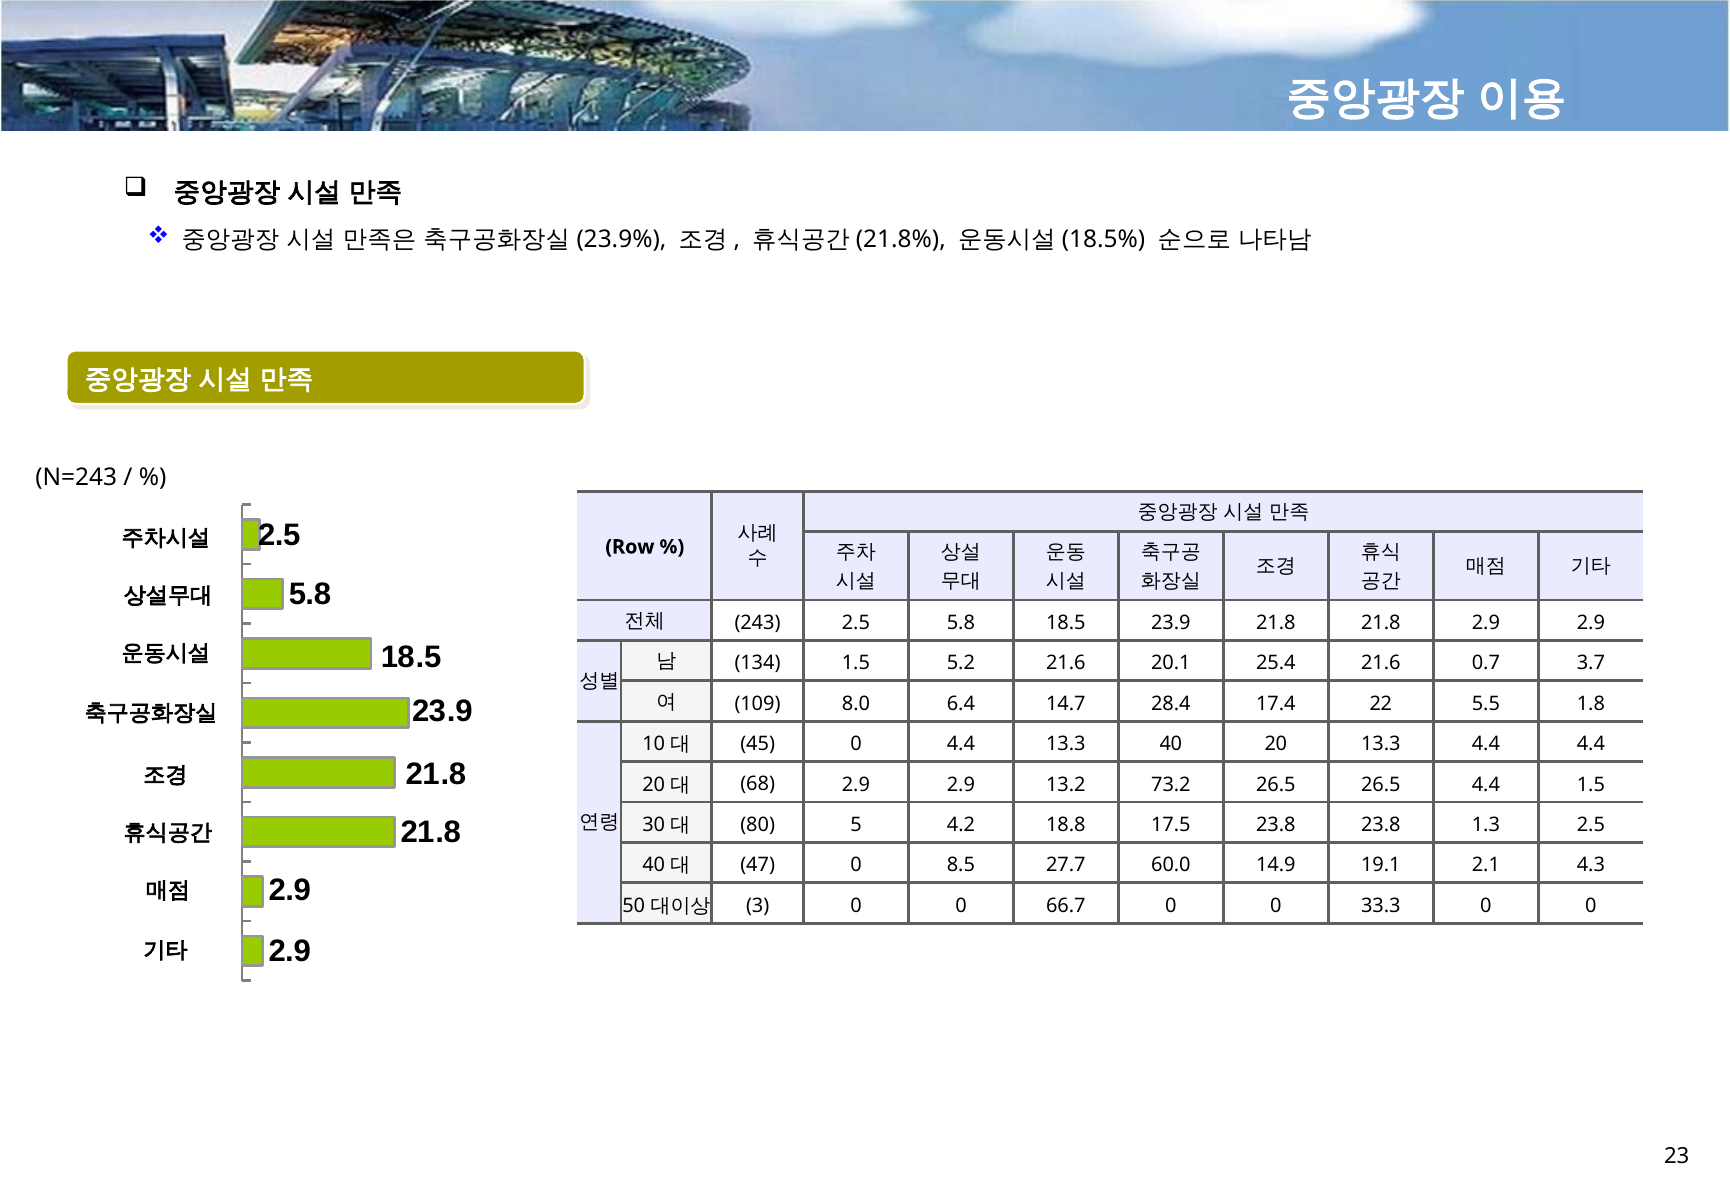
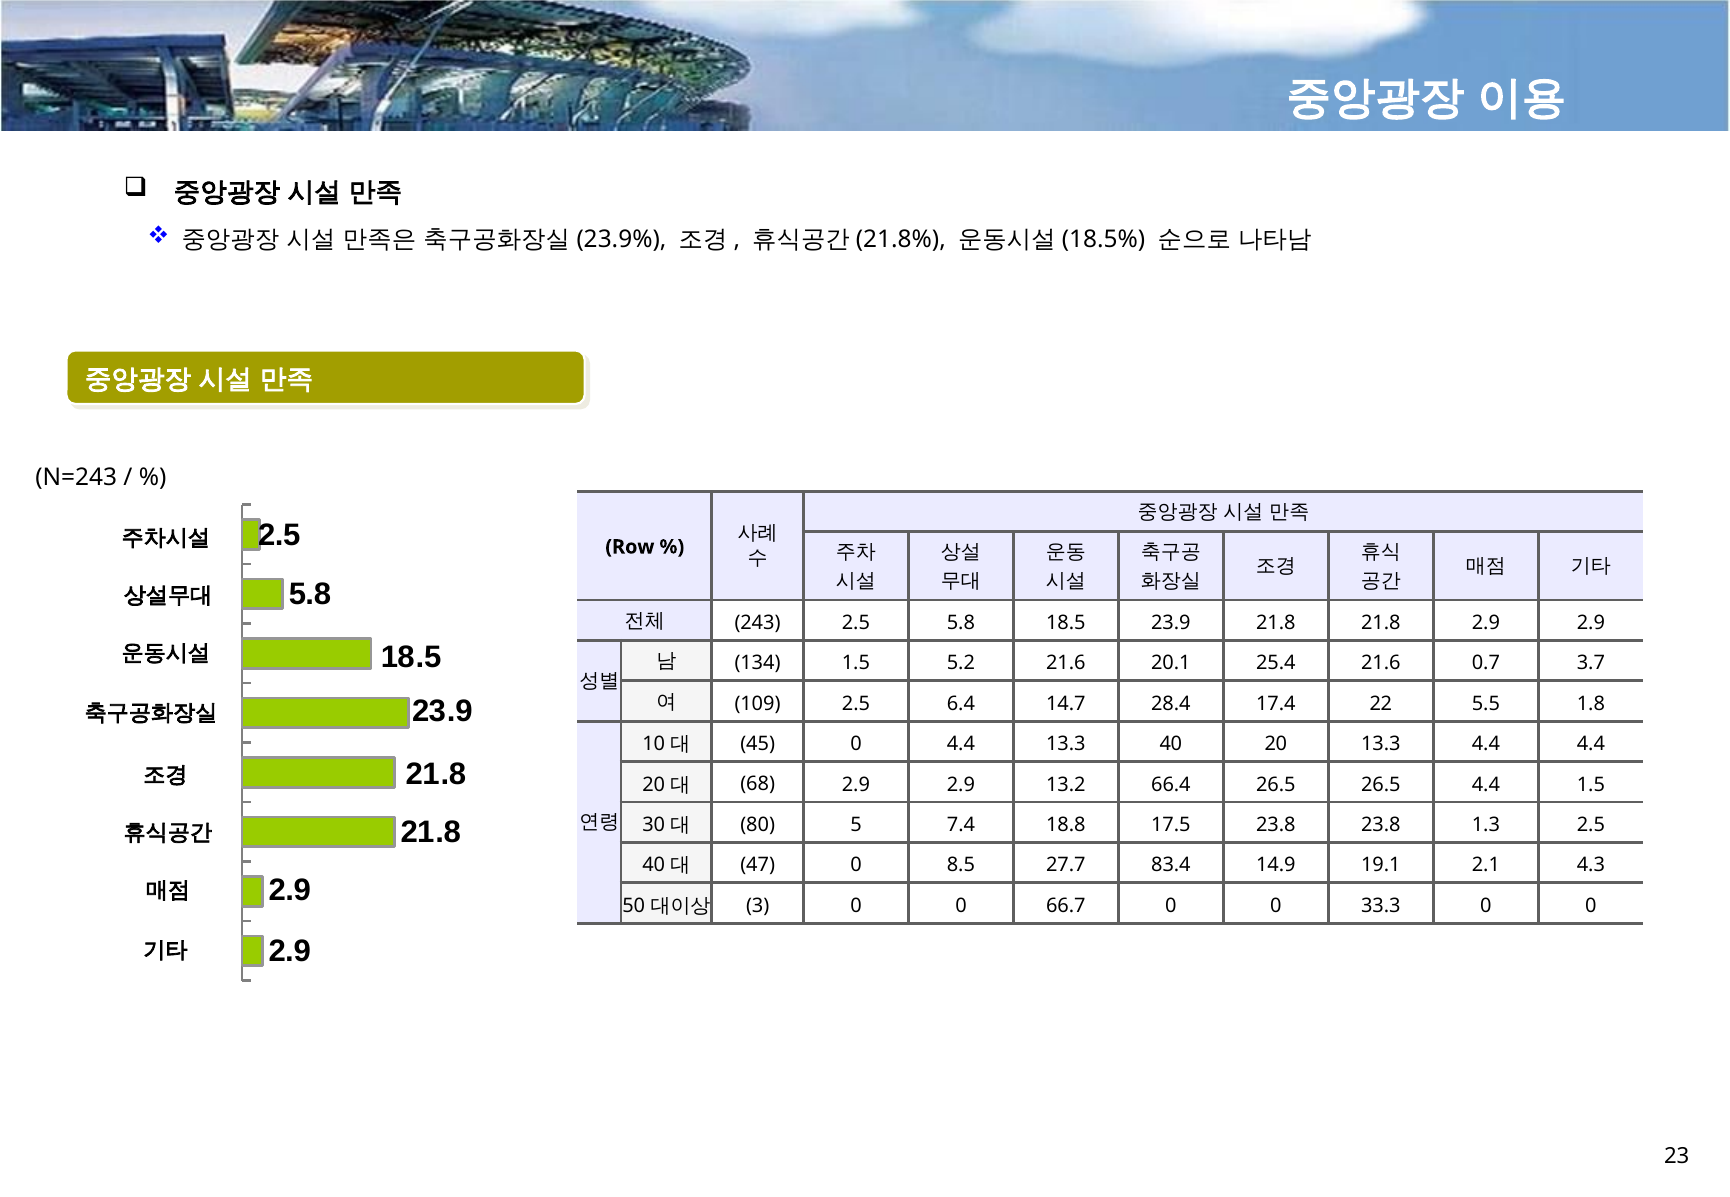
109 8.0: 8.0 -> 2.5 (856, 704)
73.2: 73.2 -> 66.4 (1171, 785)
4.2: 4.2 -> 7.4 (961, 825)
60.0: 60.0 -> 83.4 (1171, 866)
